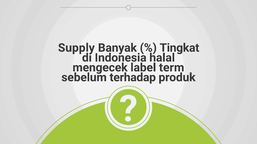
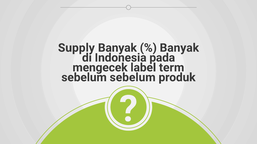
Tingkat: Tingkat -> Banyak (179, 48)
halal: halal -> pada (162, 58)
sebelum terhadap: terhadap -> sebelum (133, 78)
